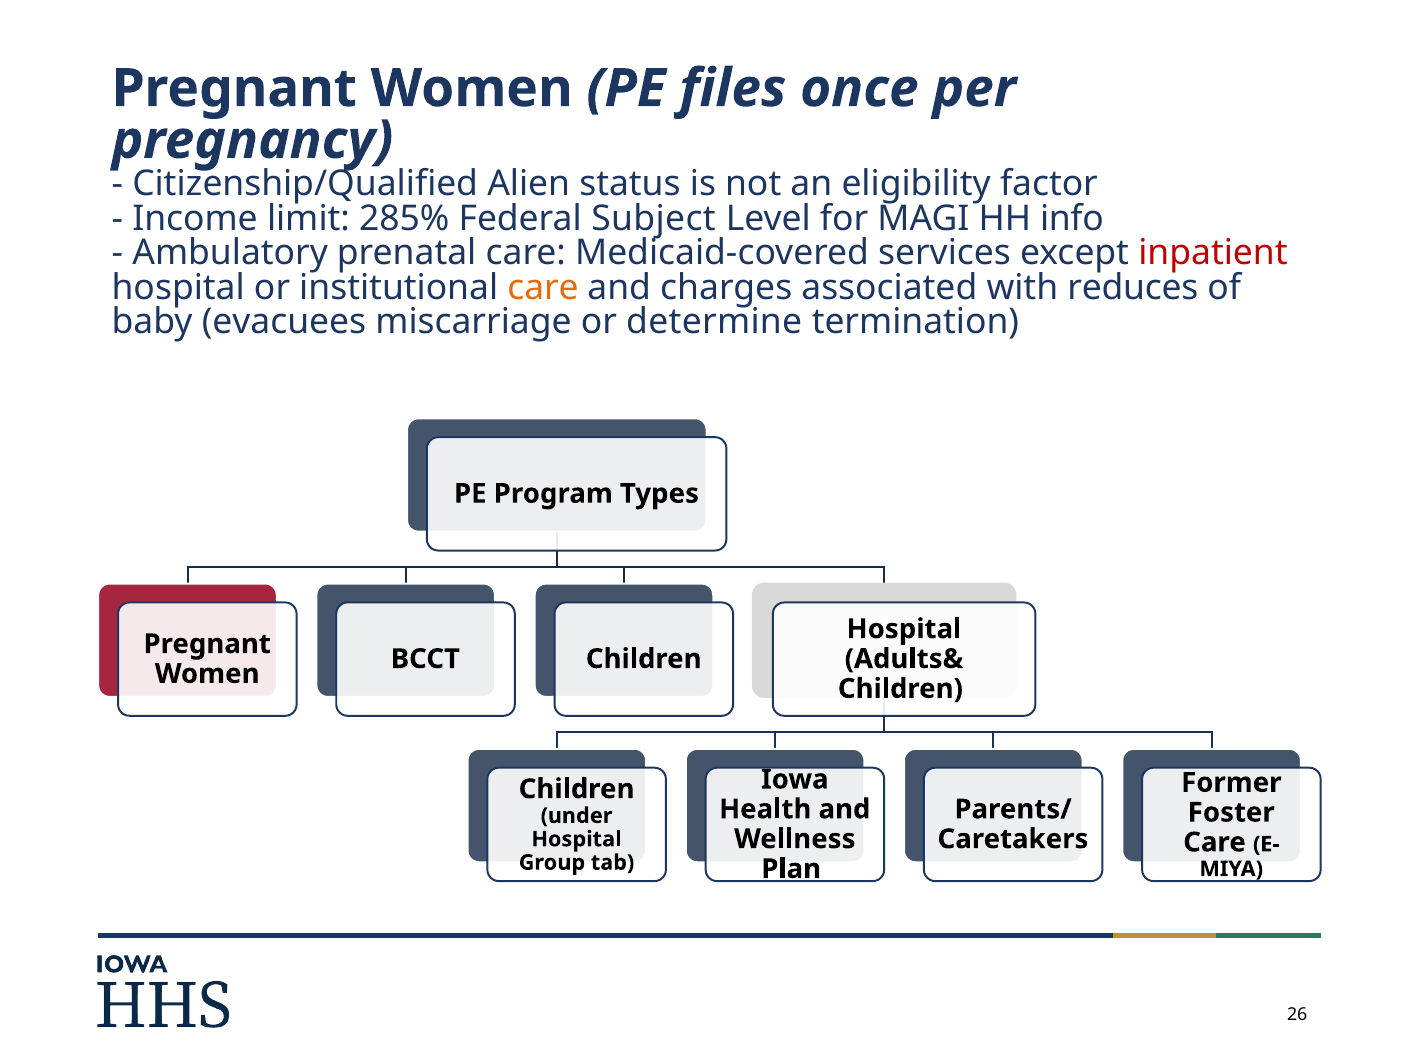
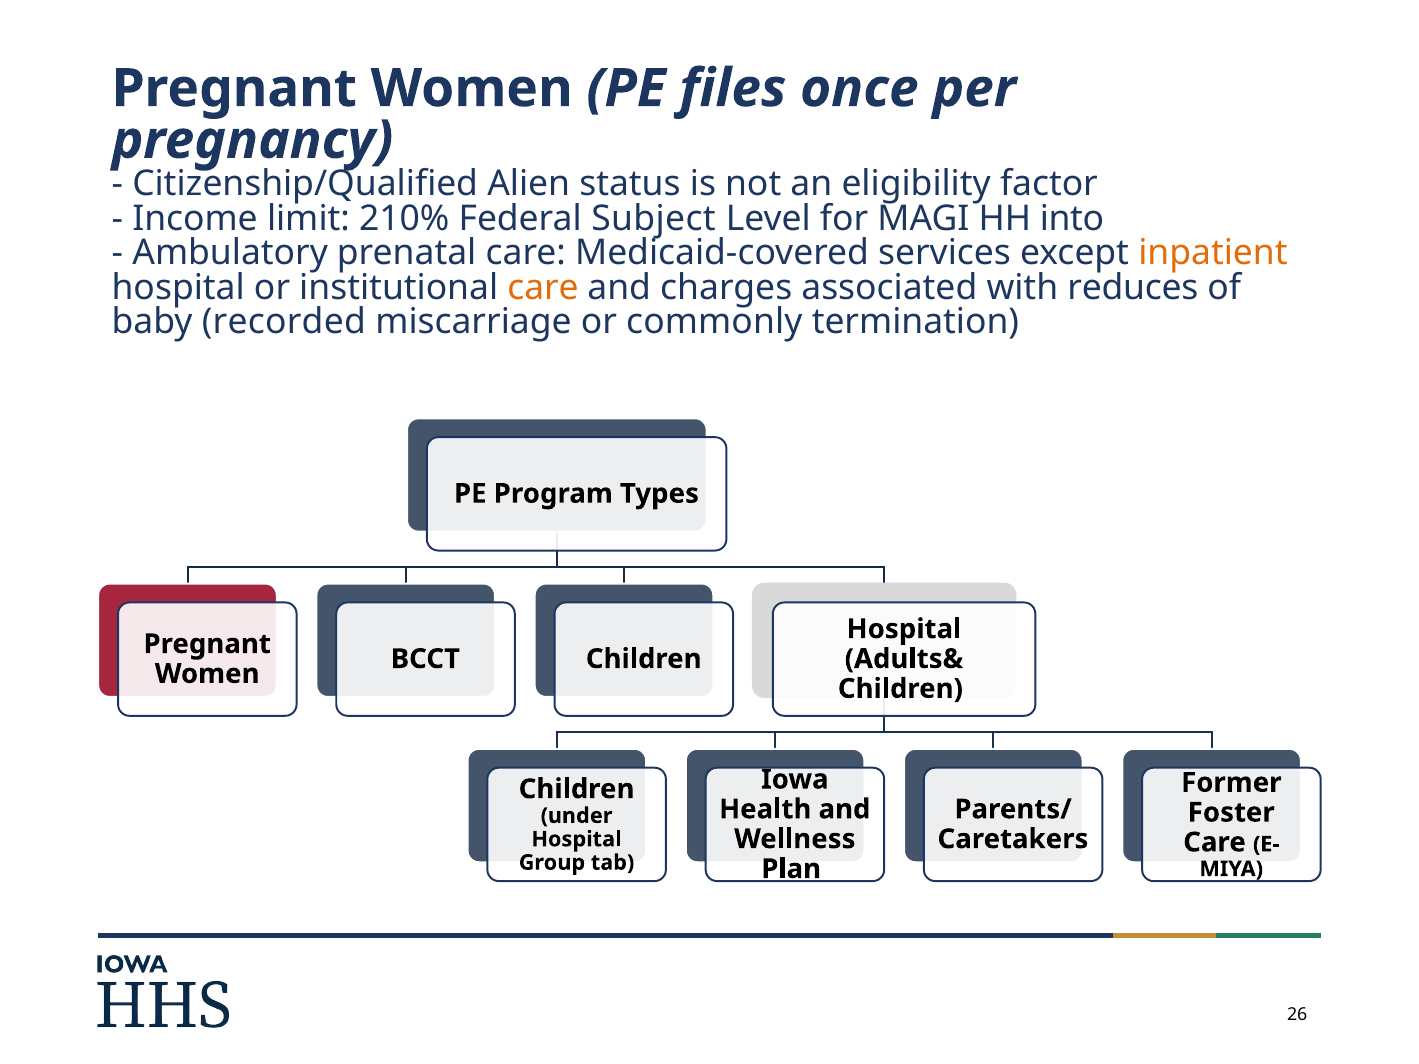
285%: 285% -> 210% (404, 219)
info: info -> into (1072, 219)
inpatient colour: red -> orange (1213, 253)
evacuees: evacuees -> recorded (284, 322)
determine: determine -> commonly (714, 322)
